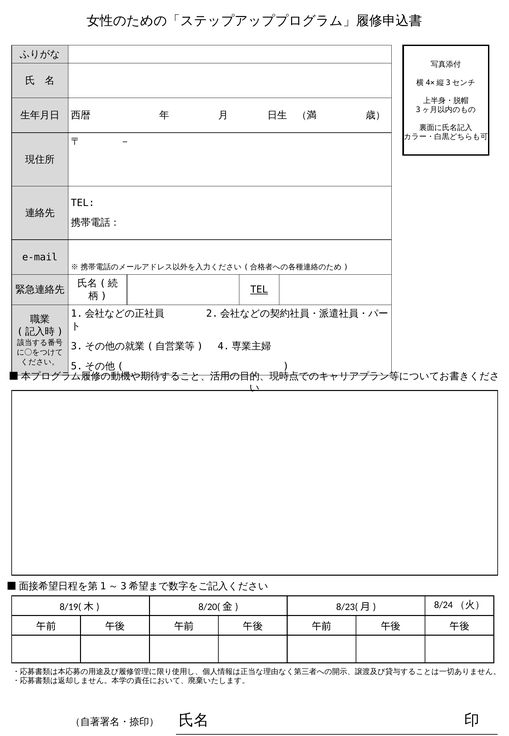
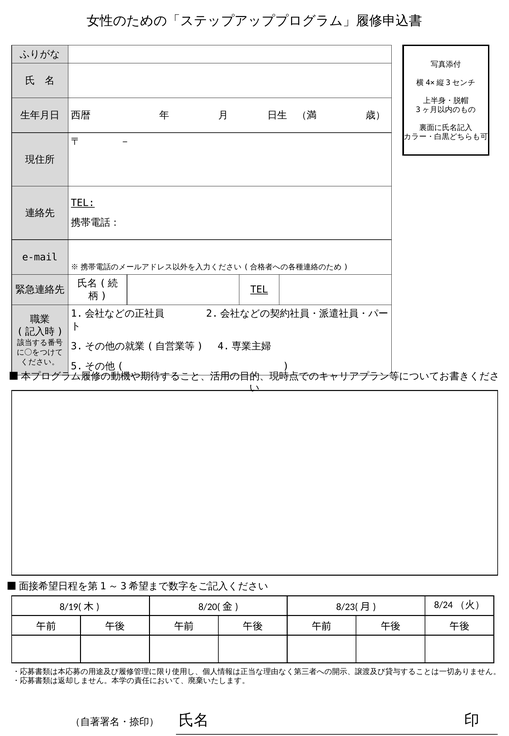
TEL underline: none -> present (83, 203)
